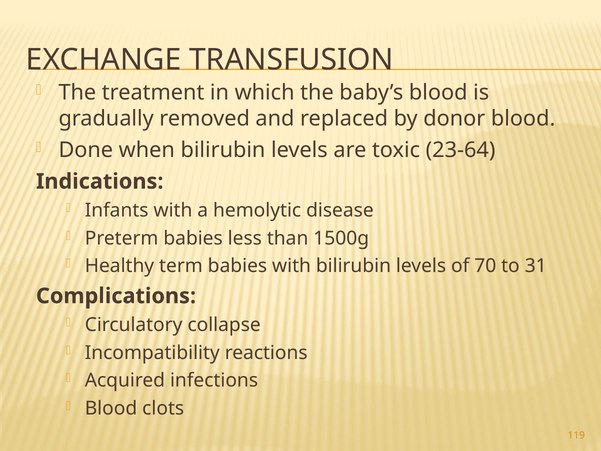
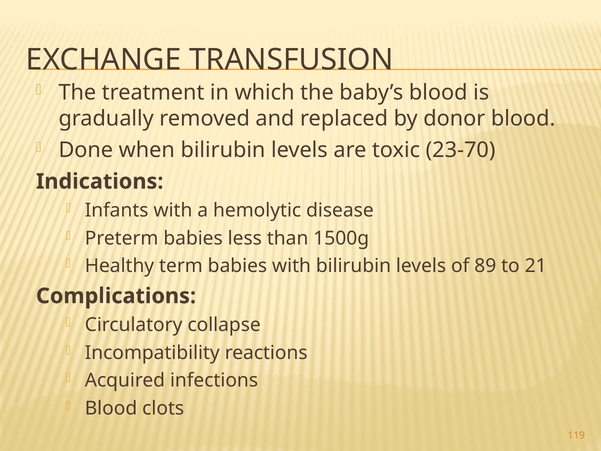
23-64: 23-64 -> 23-70 (461, 150)
70: 70 -> 89 (485, 266)
31: 31 -> 21 (536, 266)
